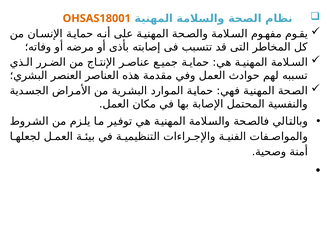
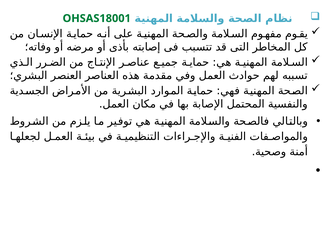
OHSAS18001 colour: orange -> green (97, 18)
